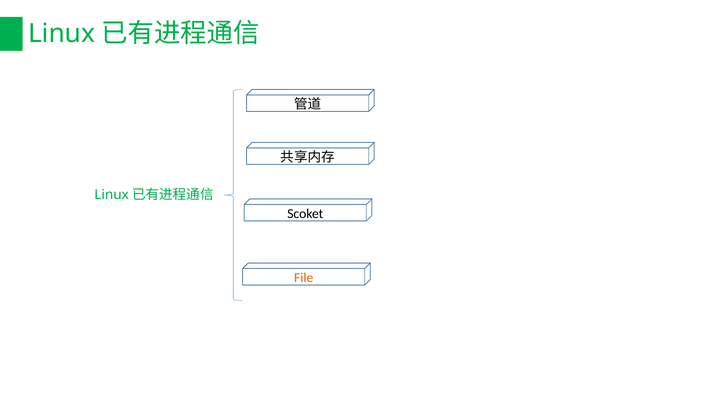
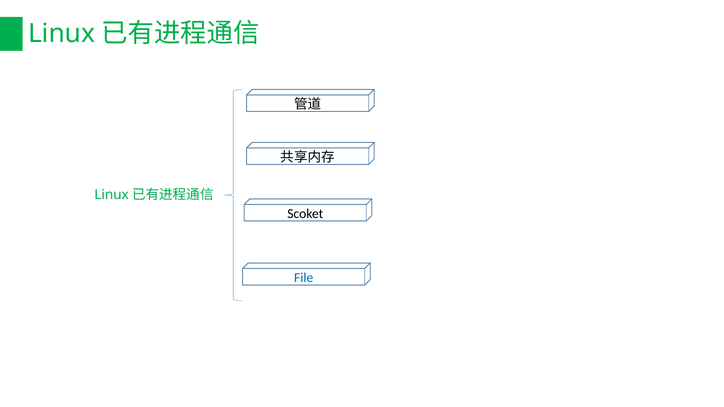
File colour: orange -> blue (304, 278)
